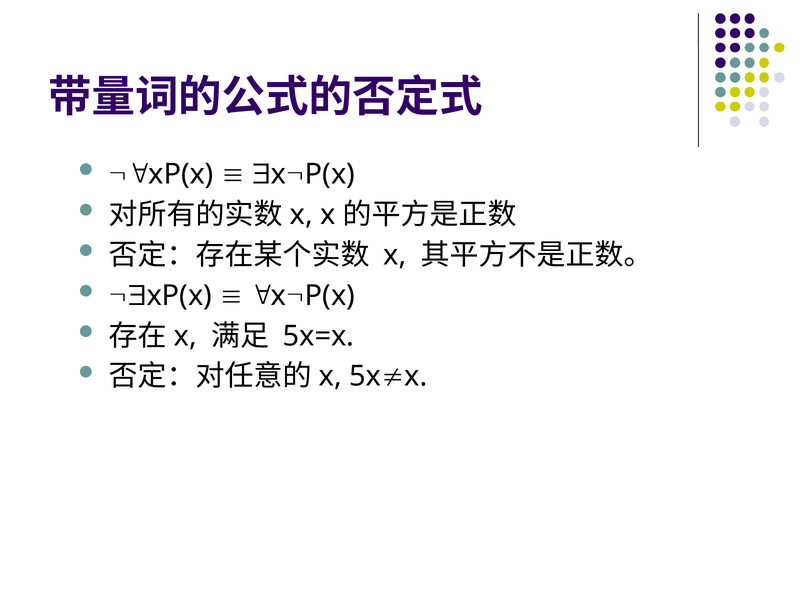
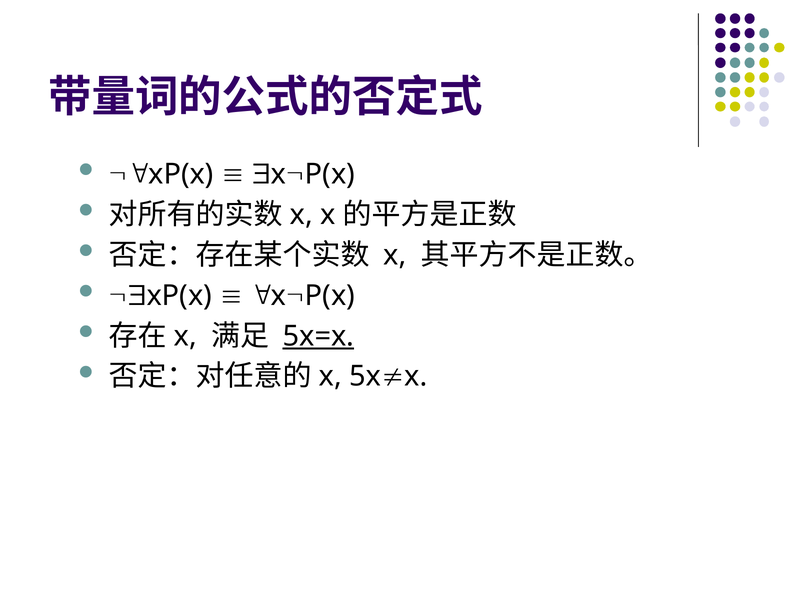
5x=x underline: none -> present (318, 336)
